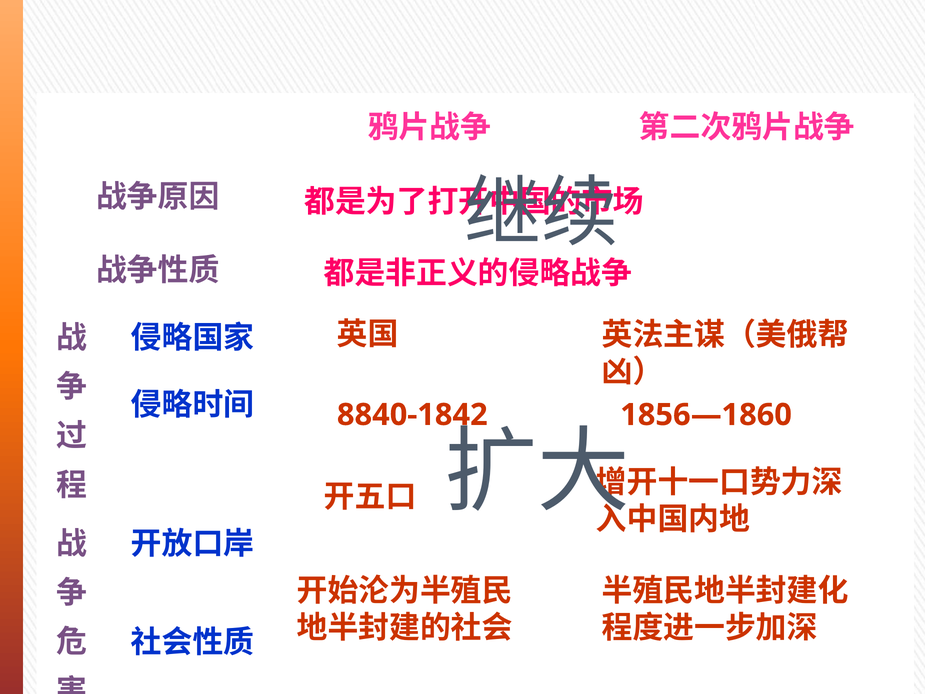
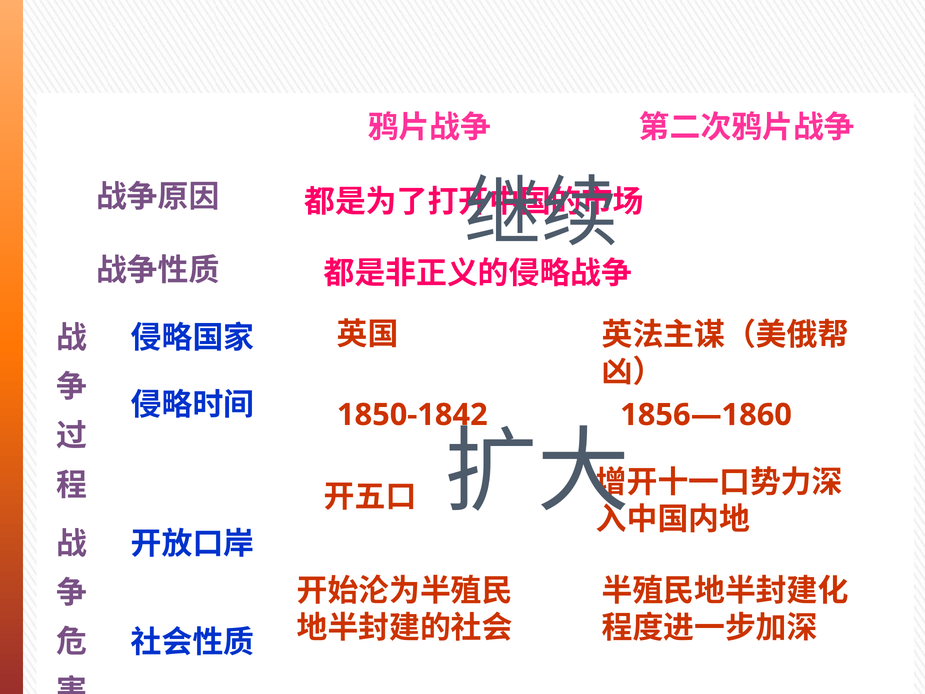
8840-1842: 8840-1842 -> 1850-1842 (412, 415)
